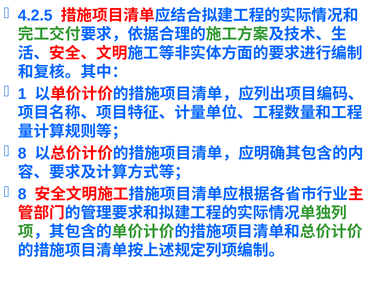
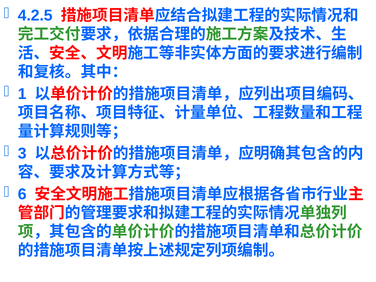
8: 8 -> 3 (22, 153)
8: 8 -> 6 (22, 194)
